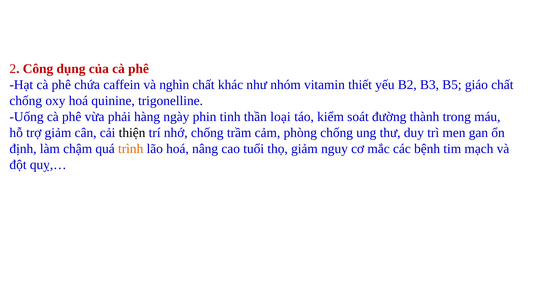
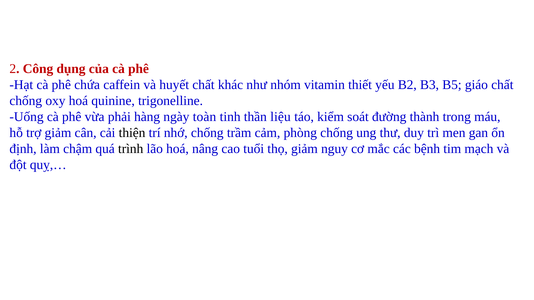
nghìn: nghìn -> huyết (174, 85)
phin: phin -> toàn (204, 117)
loại: loại -> liệu (280, 117)
trình colour: orange -> black (131, 149)
